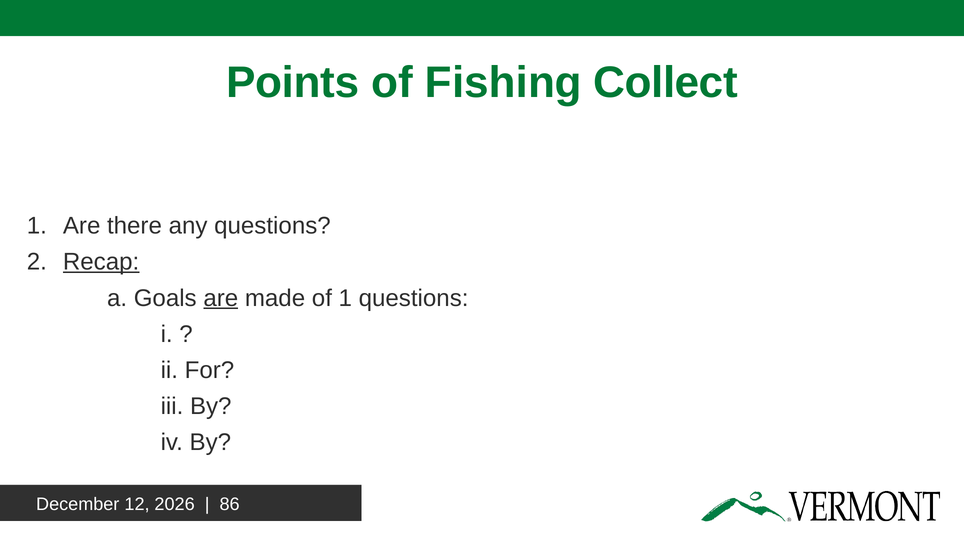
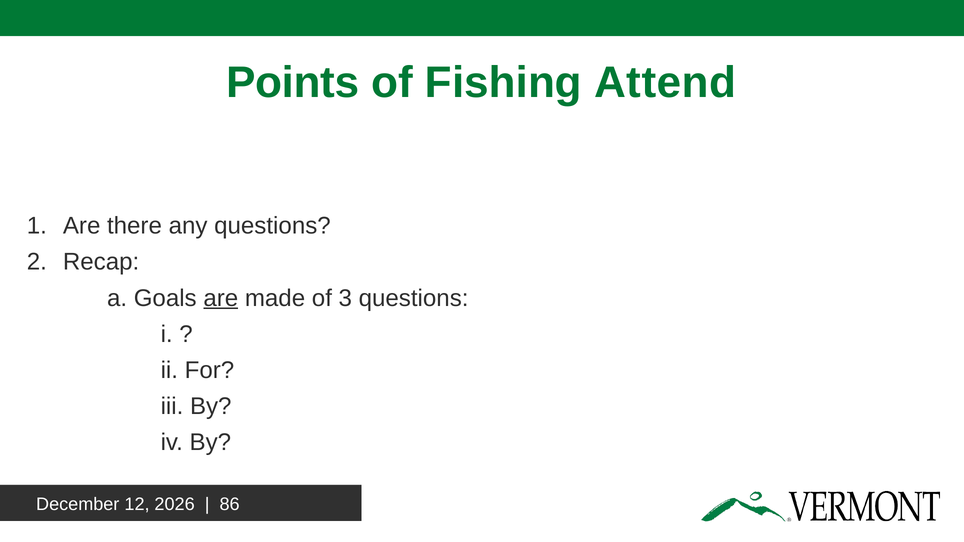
Collect: Collect -> Attend (665, 83)
Recap underline: present -> none (101, 262)
of 1: 1 -> 3 (345, 298)
